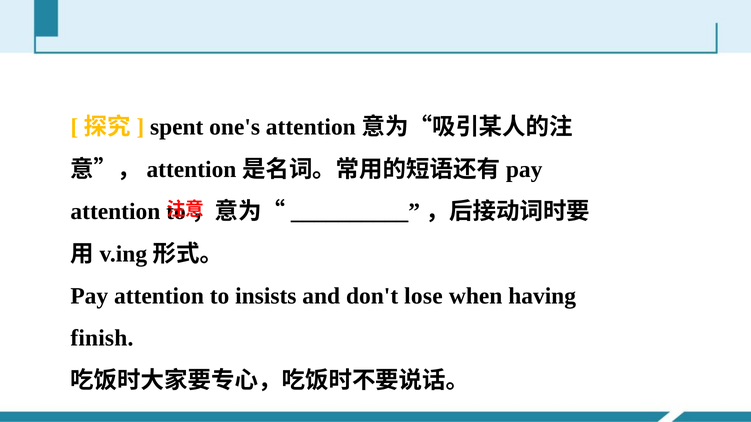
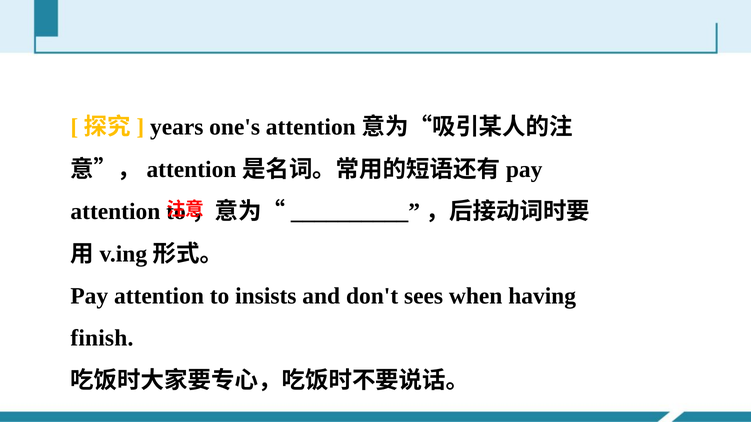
spent: spent -> years (177, 127)
lose: lose -> sees (424, 296)
